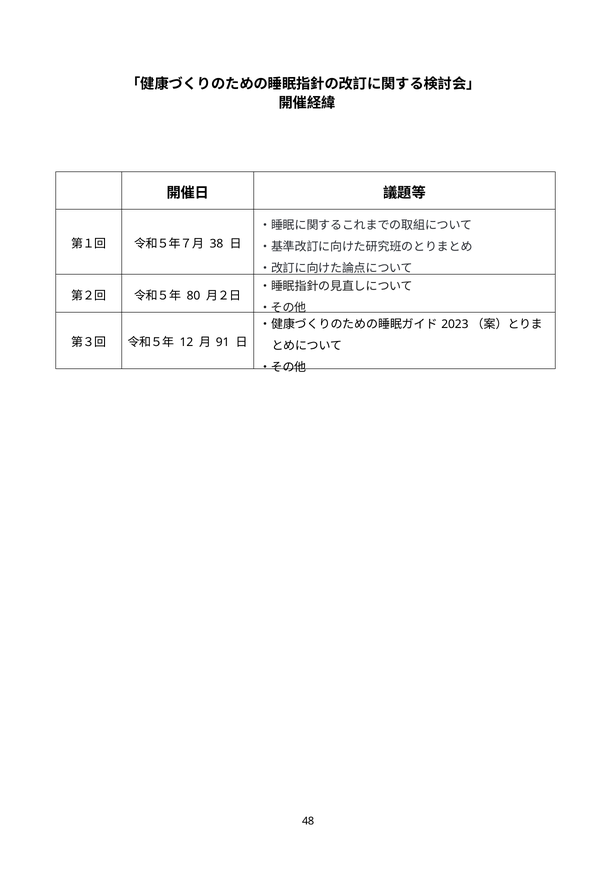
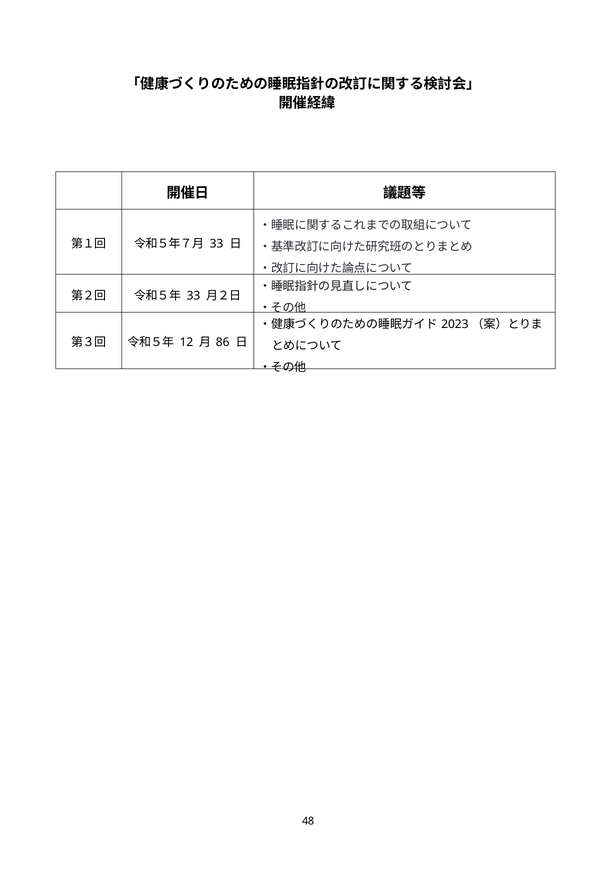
38: 38 -> 33 (217, 244)
80: 80 -> 33 (193, 296)
91: 91 -> 86 (223, 342)
